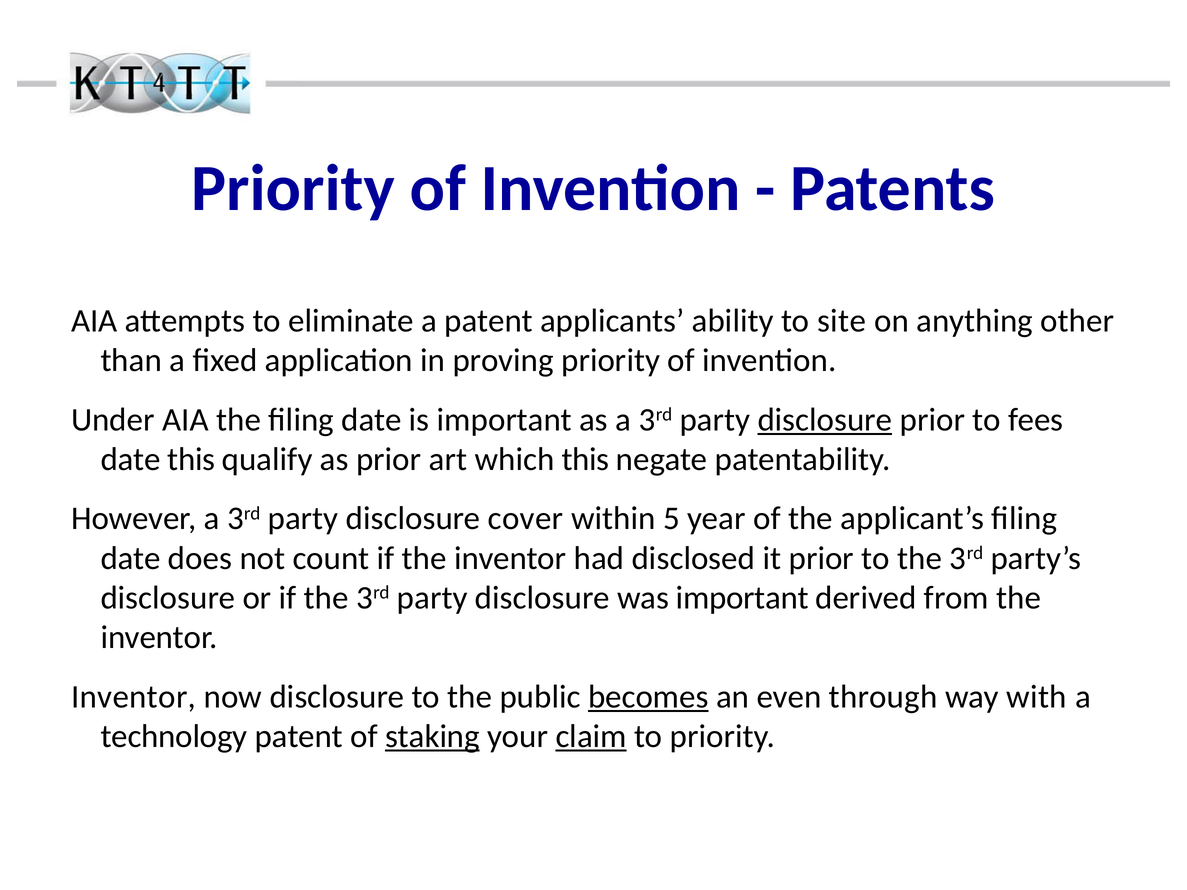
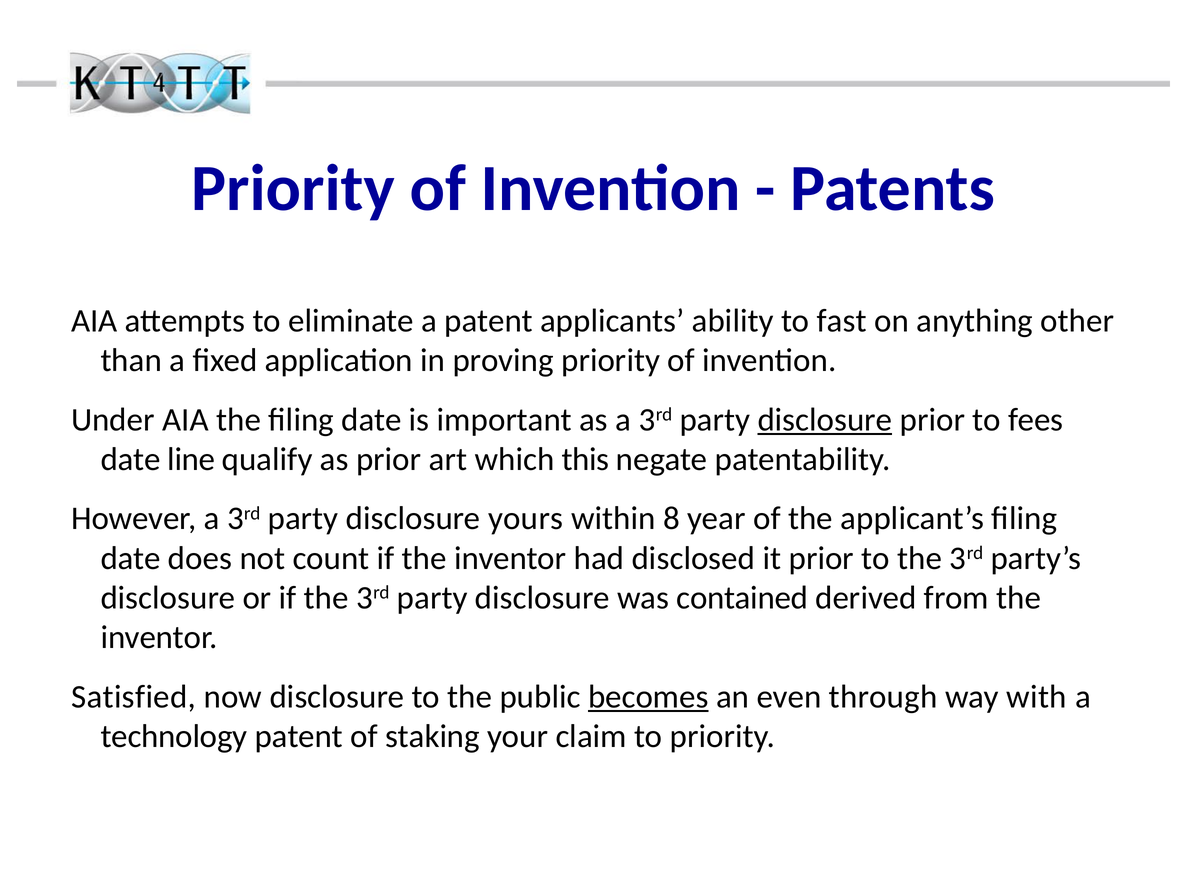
site: site -> fast (842, 321)
date this: this -> line (191, 459)
cover: cover -> yours (526, 519)
5: 5 -> 8 (672, 519)
was important: important -> contained (742, 598)
Inventor: Inventor -> Satisfied (134, 697)
staking underline: present -> none (432, 736)
claim underline: present -> none (591, 736)
